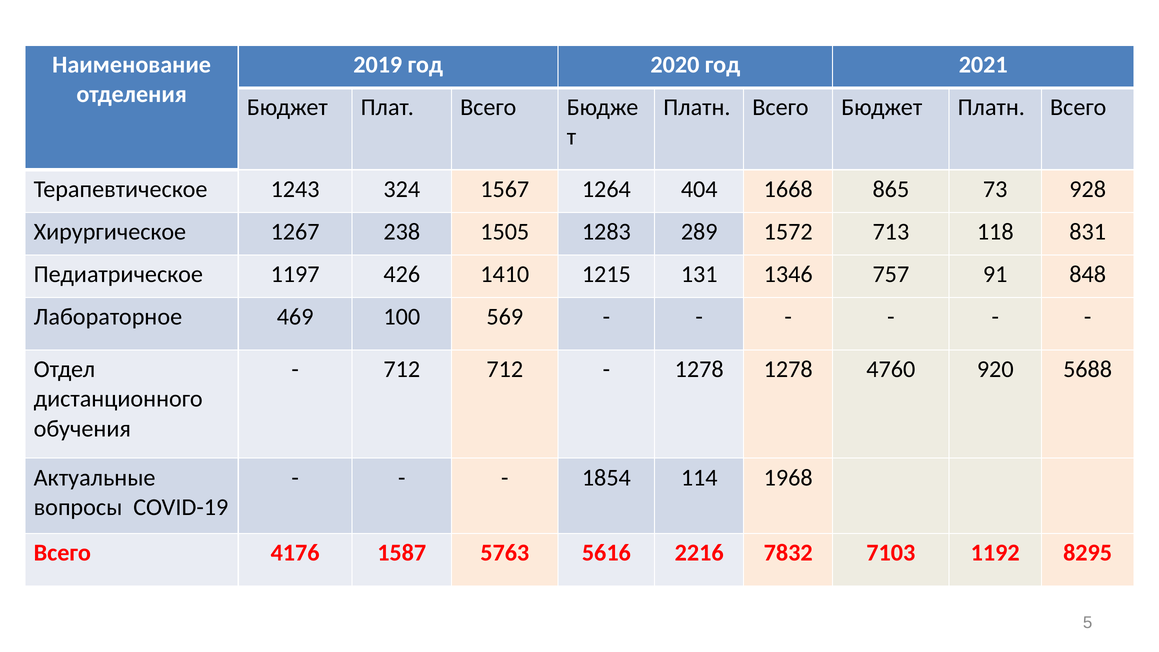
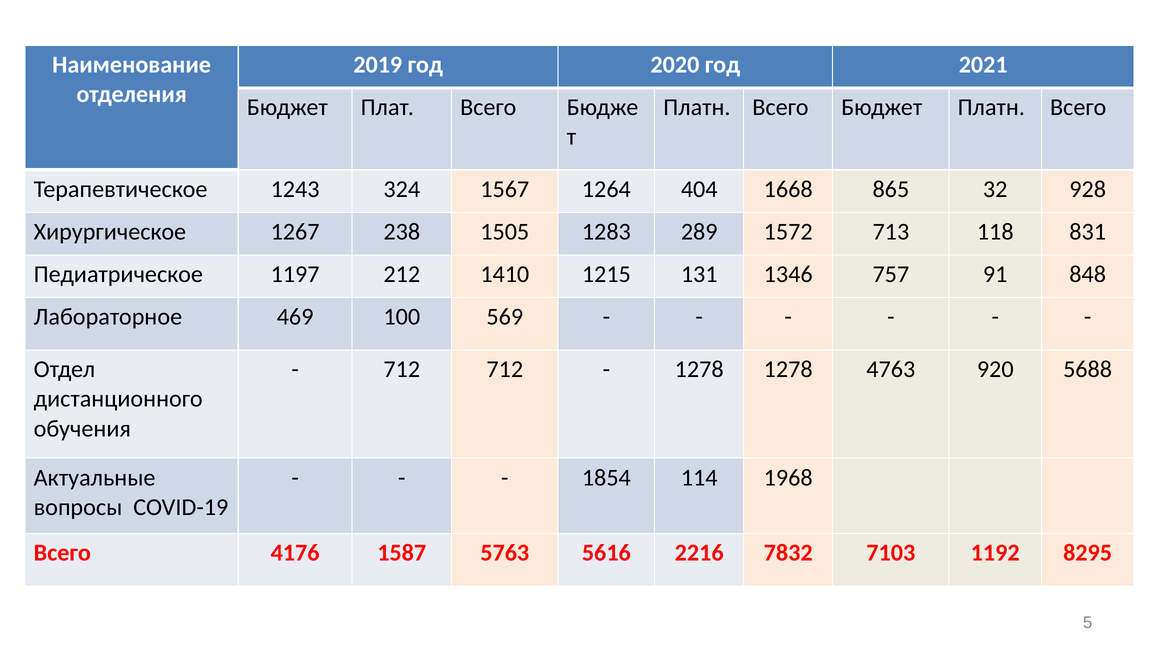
73: 73 -> 32 (995, 189)
426: 426 -> 212 (402, 274)
4760: 4760 -> 4763 (891, 369)
